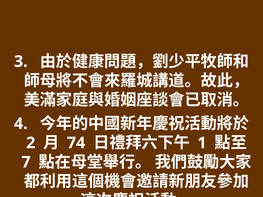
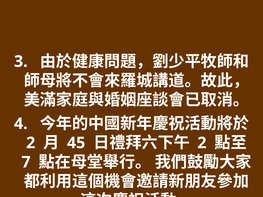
74: 74 -> 45 (76, 143)
1: 1 -> 2 (202, 143)
